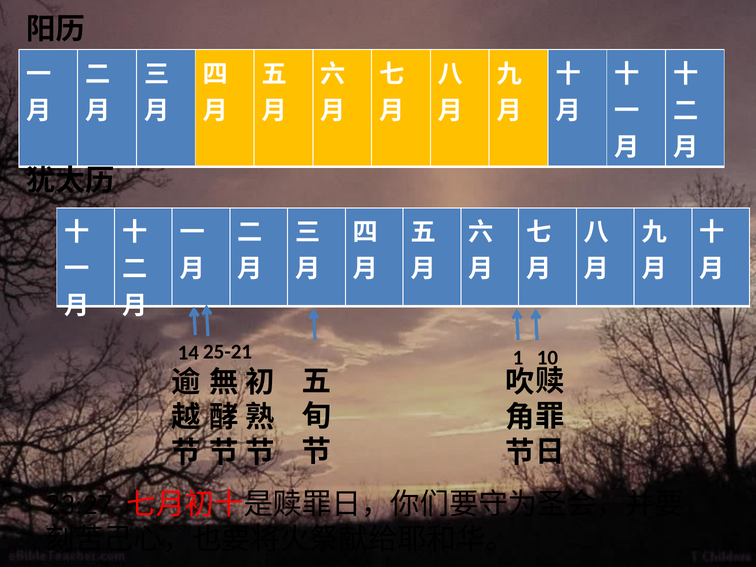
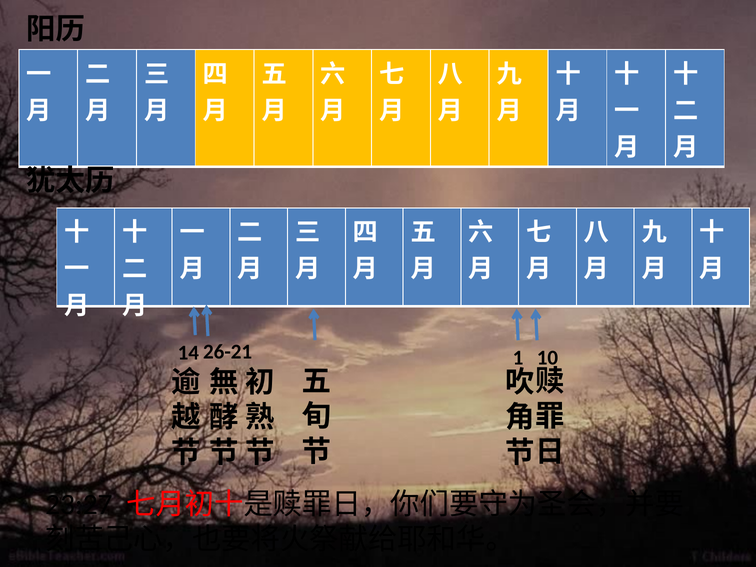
25-21: 25-21 -> 26-21 (228, 352)
